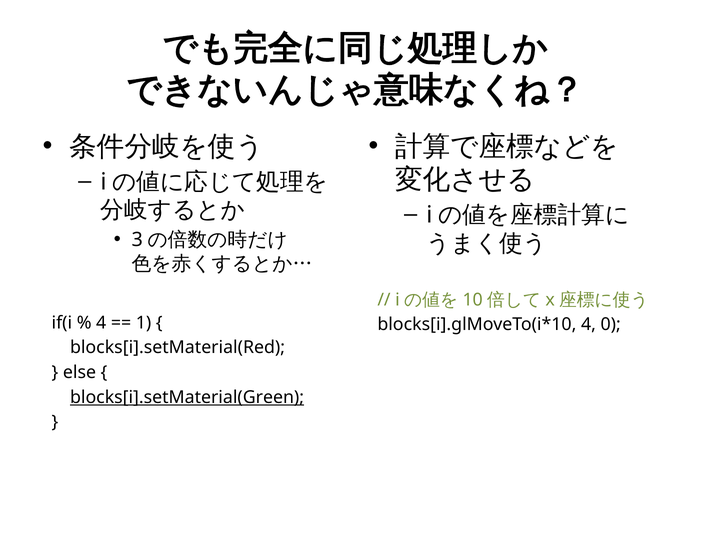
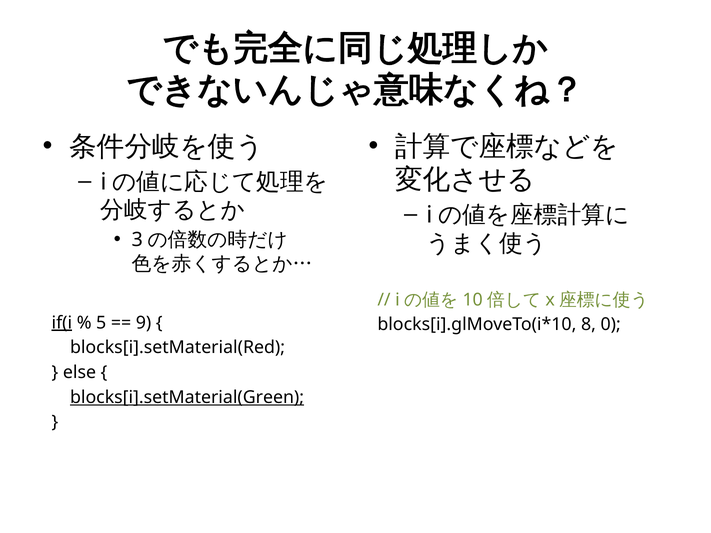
if(i underline: none -> present (62, 323)
4: 4 -> 5 (101, 323)
1: 1 -> 9 (144, 323)
4: 4 -> 8 (588, 325)
